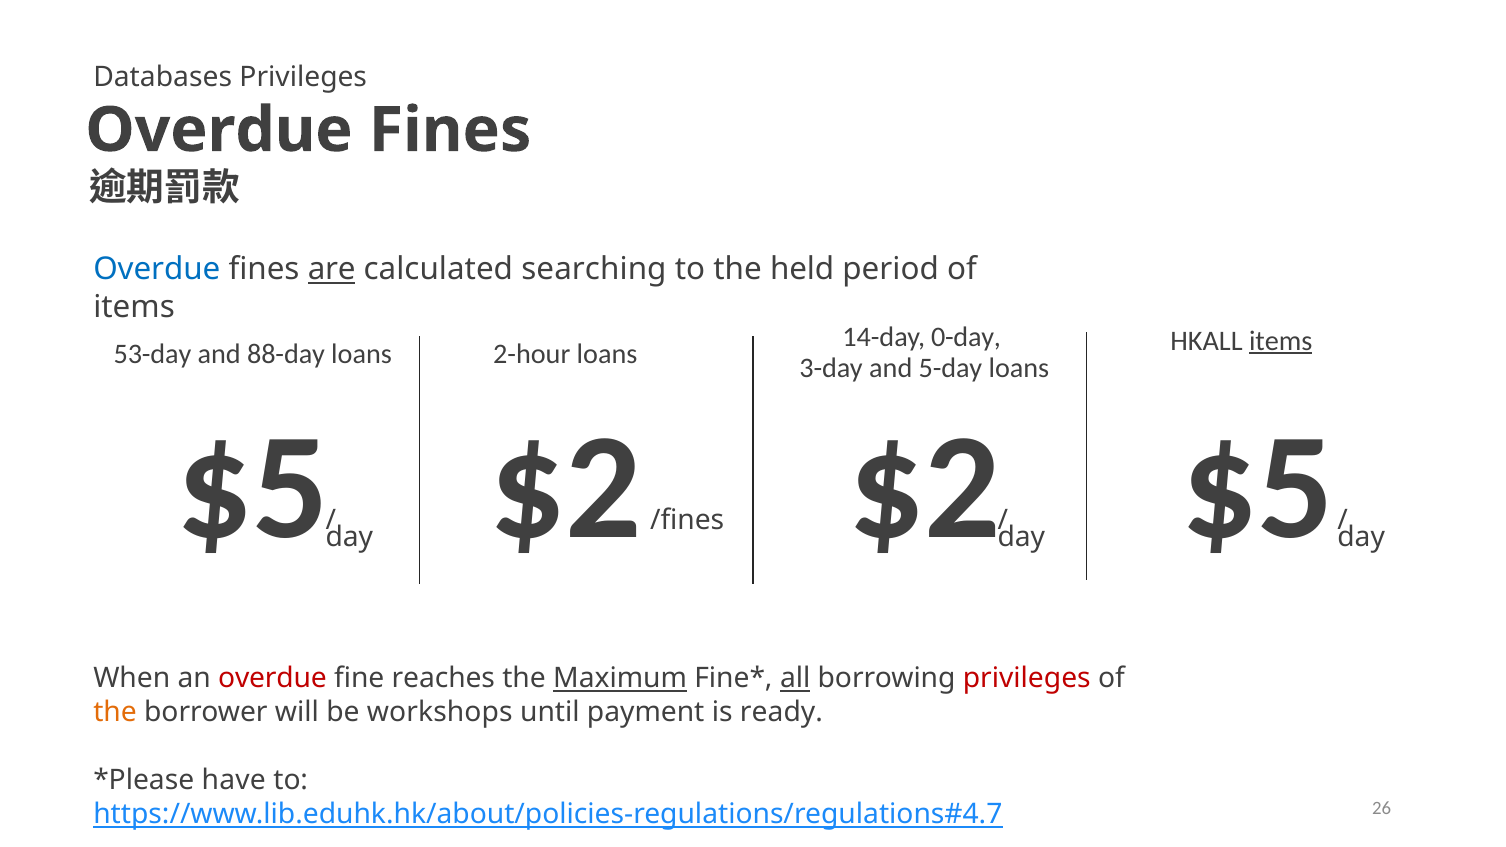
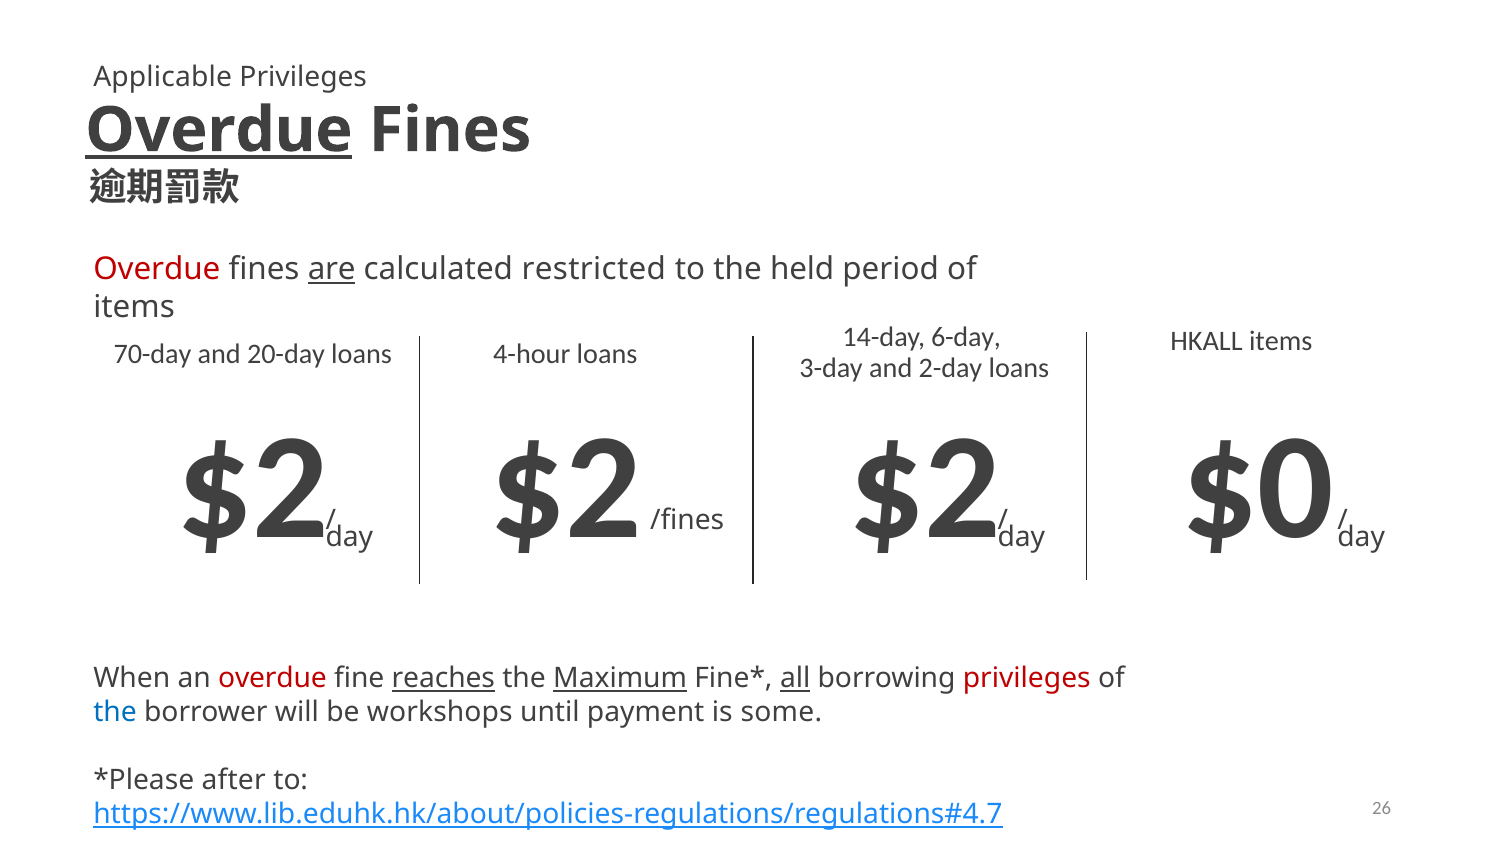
Databases: Databases -> Applicable (163, 77)
Overdue underline: none -> present (219, 130)
Overdue colour: blue -> red (157, 269)
searching: searching -> restricted (594, 269)
0-day: 0-day -> 6-day (966, 337)
items underline: present -> none (1281, 341)
53-day: 53-day -> 70-day (152, 354)
88-day: 88-day -> 20-day (286, 354)
2-hour: 2-hour -> 4-hour (532, 354)
5-day: 5-day -> 2-day (950, 368)
$5: $5 -> $2 (253, 488)
$2 $5: $5 -> $0 (1258, 488)
reaches underline: none -> present (443, 679)
the colour: orange -> blue (115, 713)
ready: ready -> some (781, 713)
have: have -> after (234, 780)
